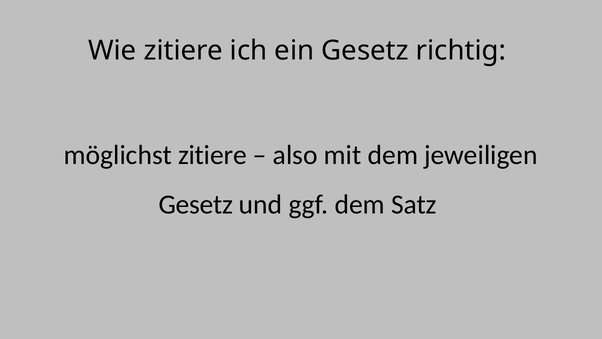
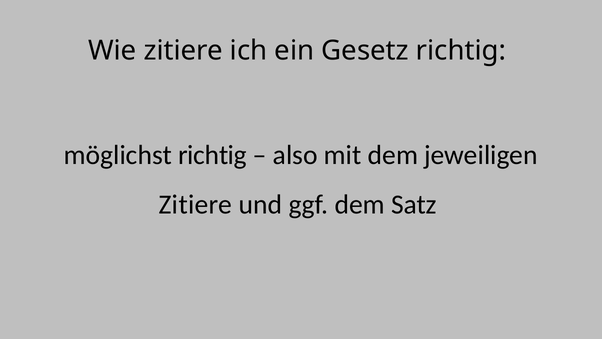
möglichst zitiere: zitiere -> richtig (213, 155)
Gesetz: Gesetz -> Zitiere (195, 204)
